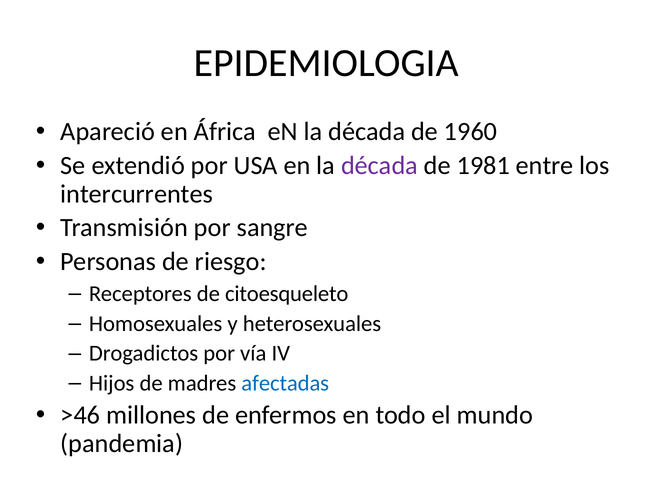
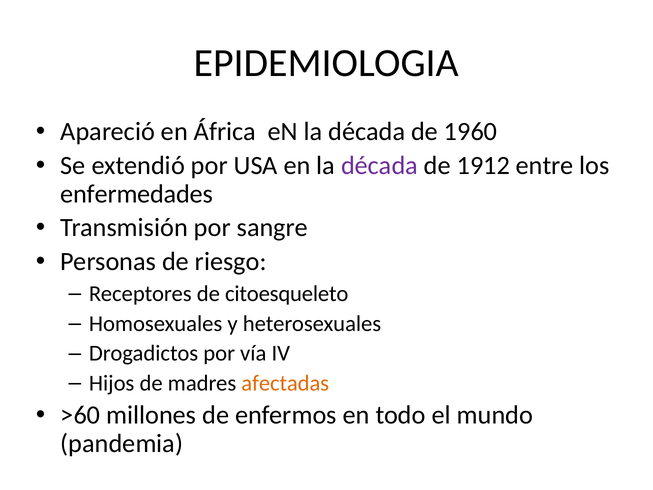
1981: 1981 -> 1912 (483, 165)
intercurrentes: intercurrentes -> enfermedades (137, 194)
afectadas colour: blue -> orange (285, 383)
>46: >46 -> >60 (80, 415)
